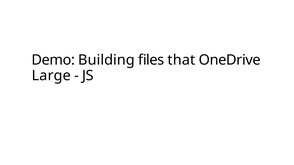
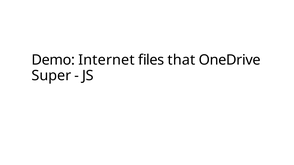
Building: Building -> Internet (106, 60)
Large: Large -> Super (51, 76)
